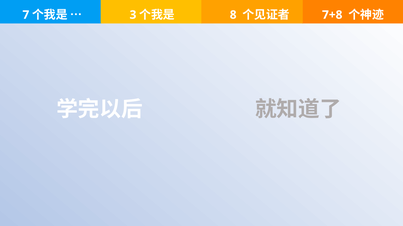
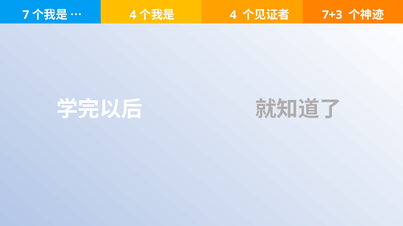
3: 3 -> 4 (133, 15)
8: 8 -> 4 (233, 15)
7+8: 7+8 -> 7+3 (332, 15)
